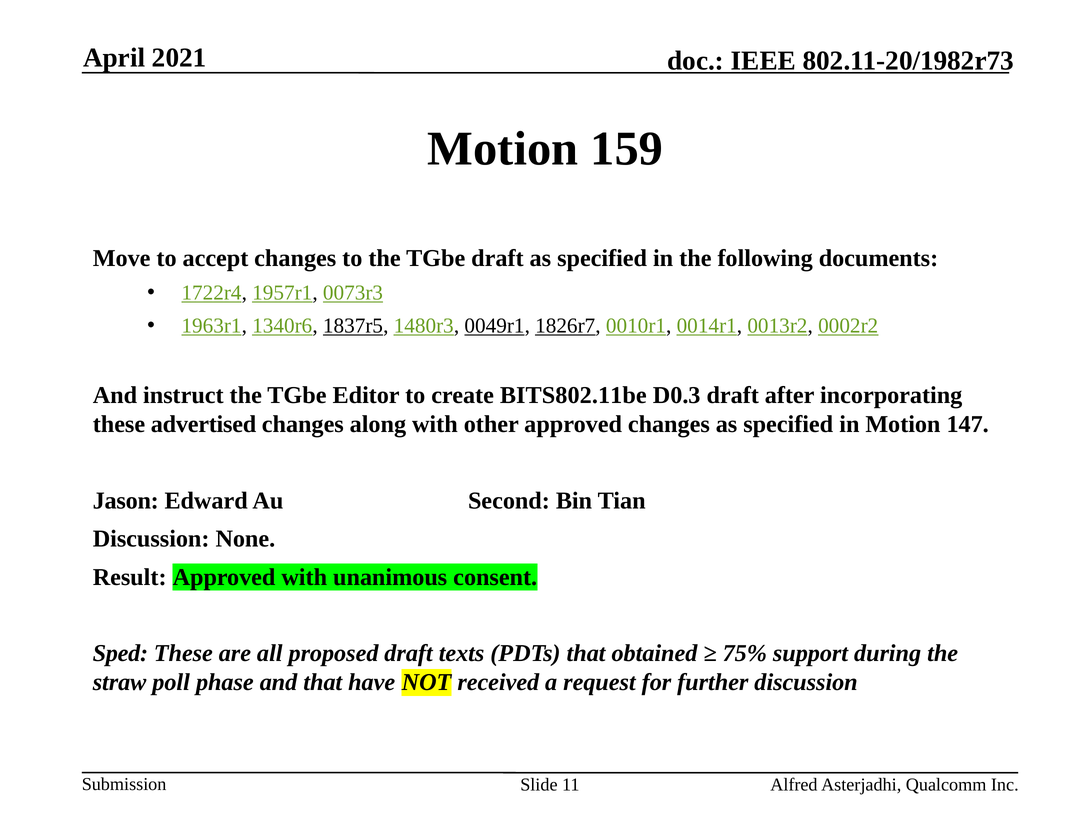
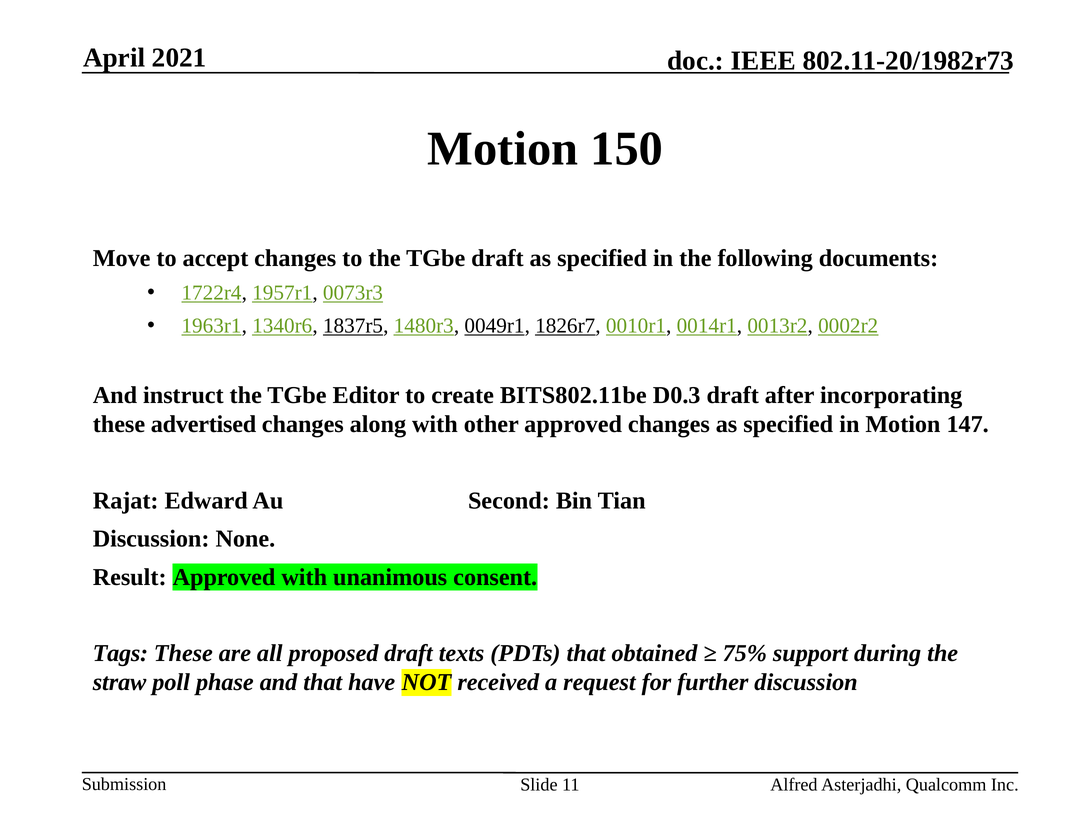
159: 159 -> 150 (627, 149)
Jason: Jason -> Rajat (126, 501)
Sped: Sped -> Tags (120, 654)
